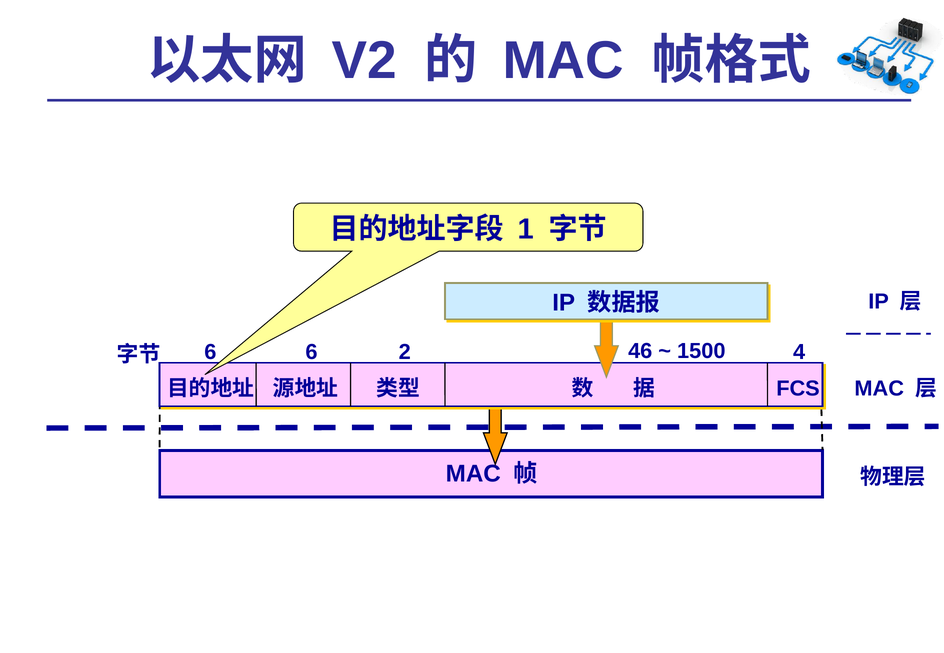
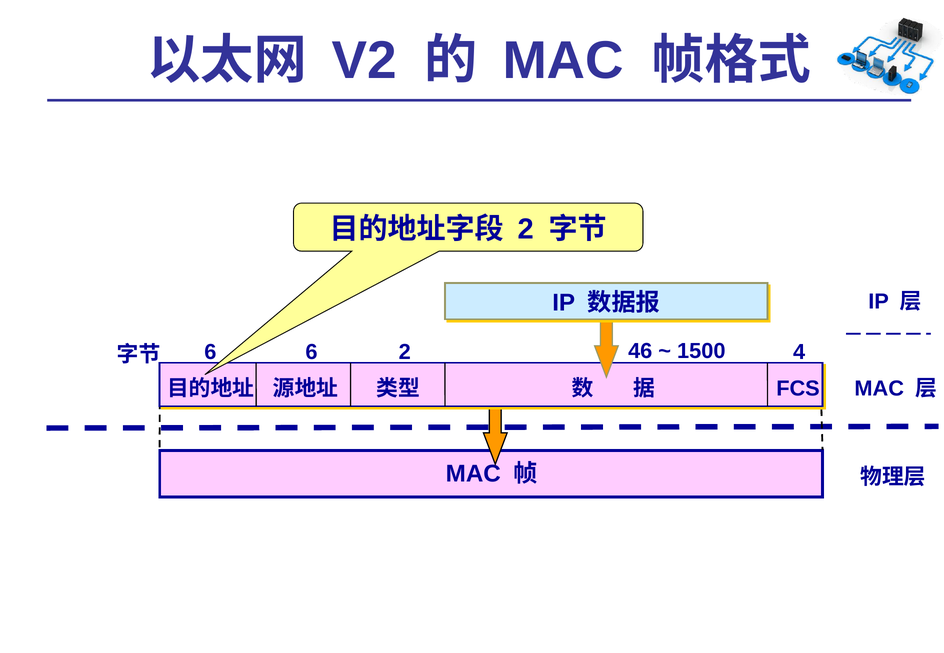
1: 1 -> 2 (526, 229)
